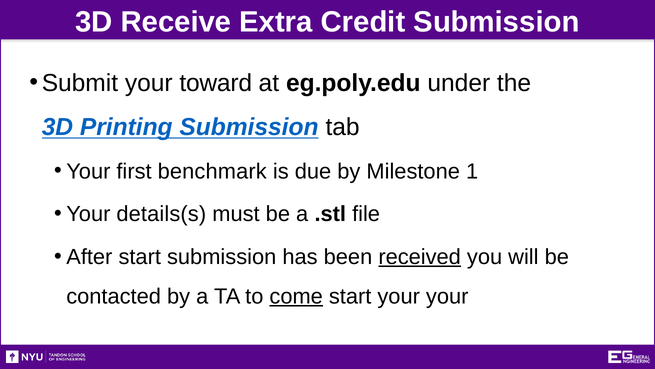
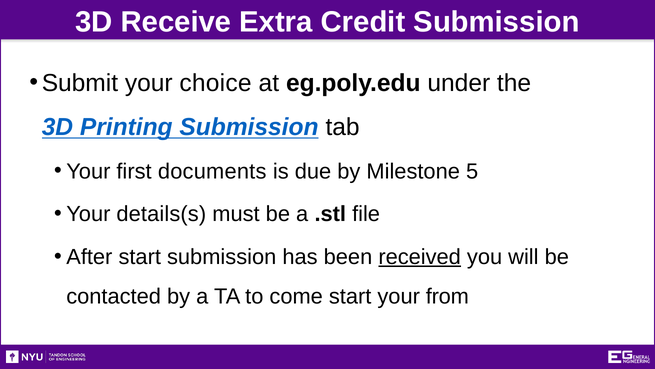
toward: toward -> choice (216, 83)
benchmark: benchmark -> documents (212, 171)
1: 1 -> 5 (472, 171)
come underline: present -> none (296, 296)
your your: your -> from (447, 296)
